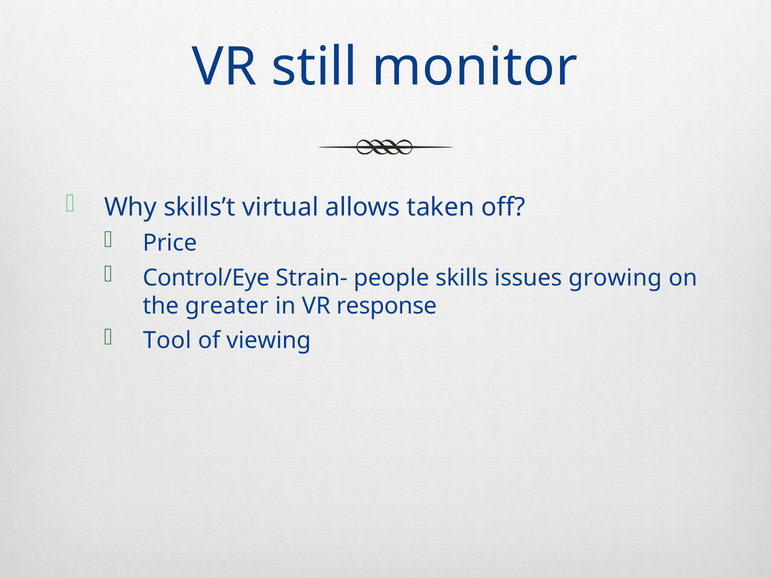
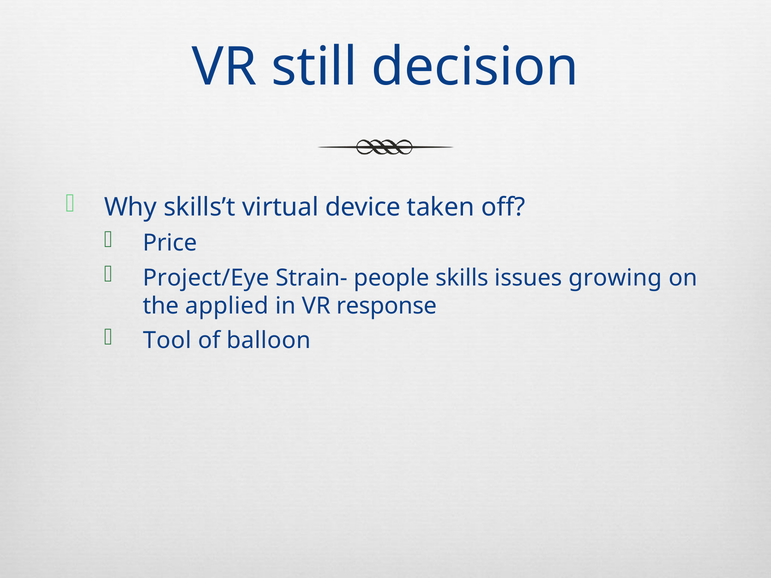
monitor: monitor -> decision (475, 67)
allows: allows -> device (363, 207)
Control/Eye: Control/Eye -> Project/Eye (206, 278)
greater: greater -> applied (227, 306)
viewing: viewing -> balloon (269, 341)
